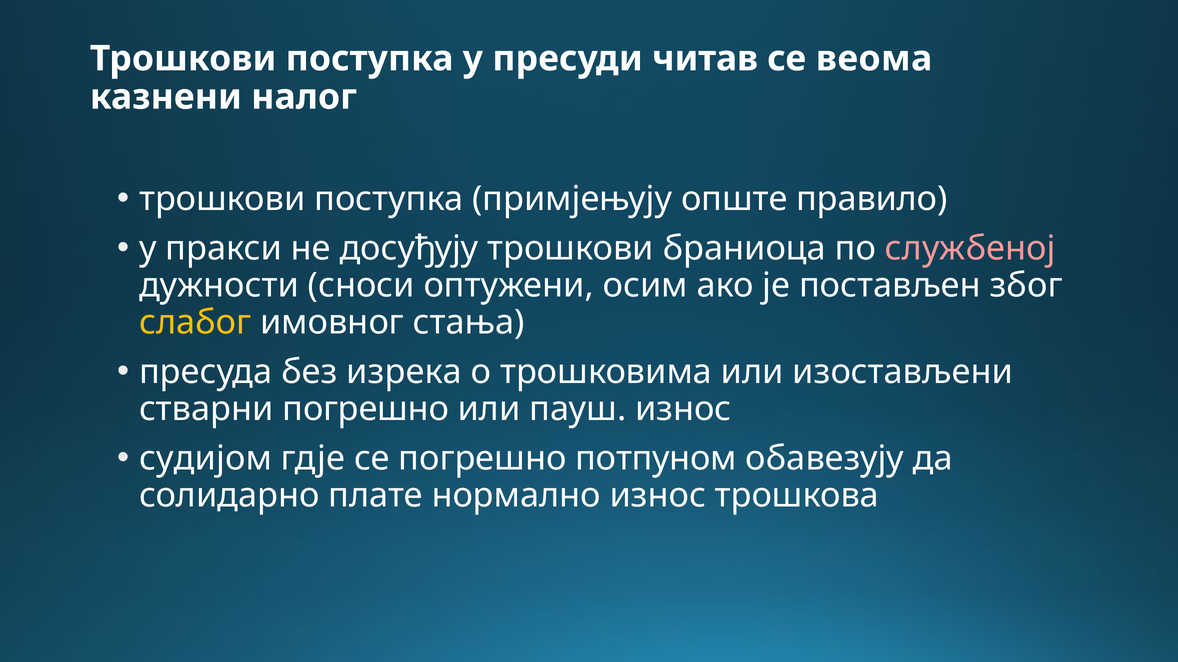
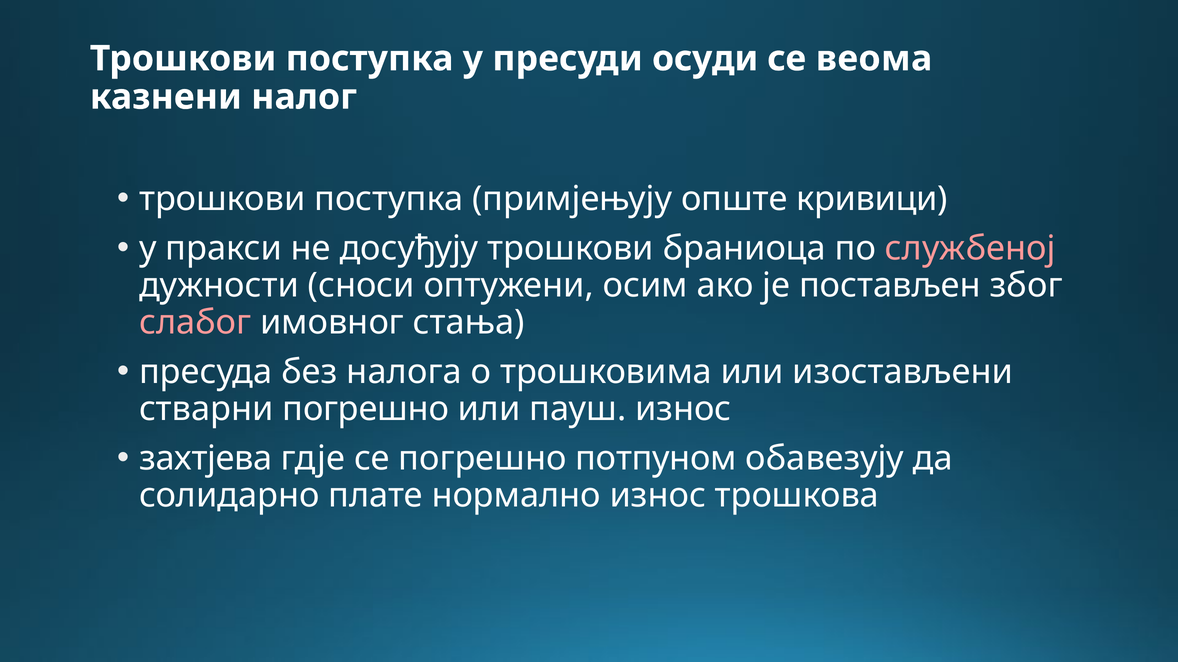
читав: читав -> осуди (705, 59)
правило: правило -> кривици (872, 199)
слабог colour: yellow -> pink (195, 323)
изрека: изрека -> налога (404, 372)
судијом: судијом -> захтјева (206, 459)
